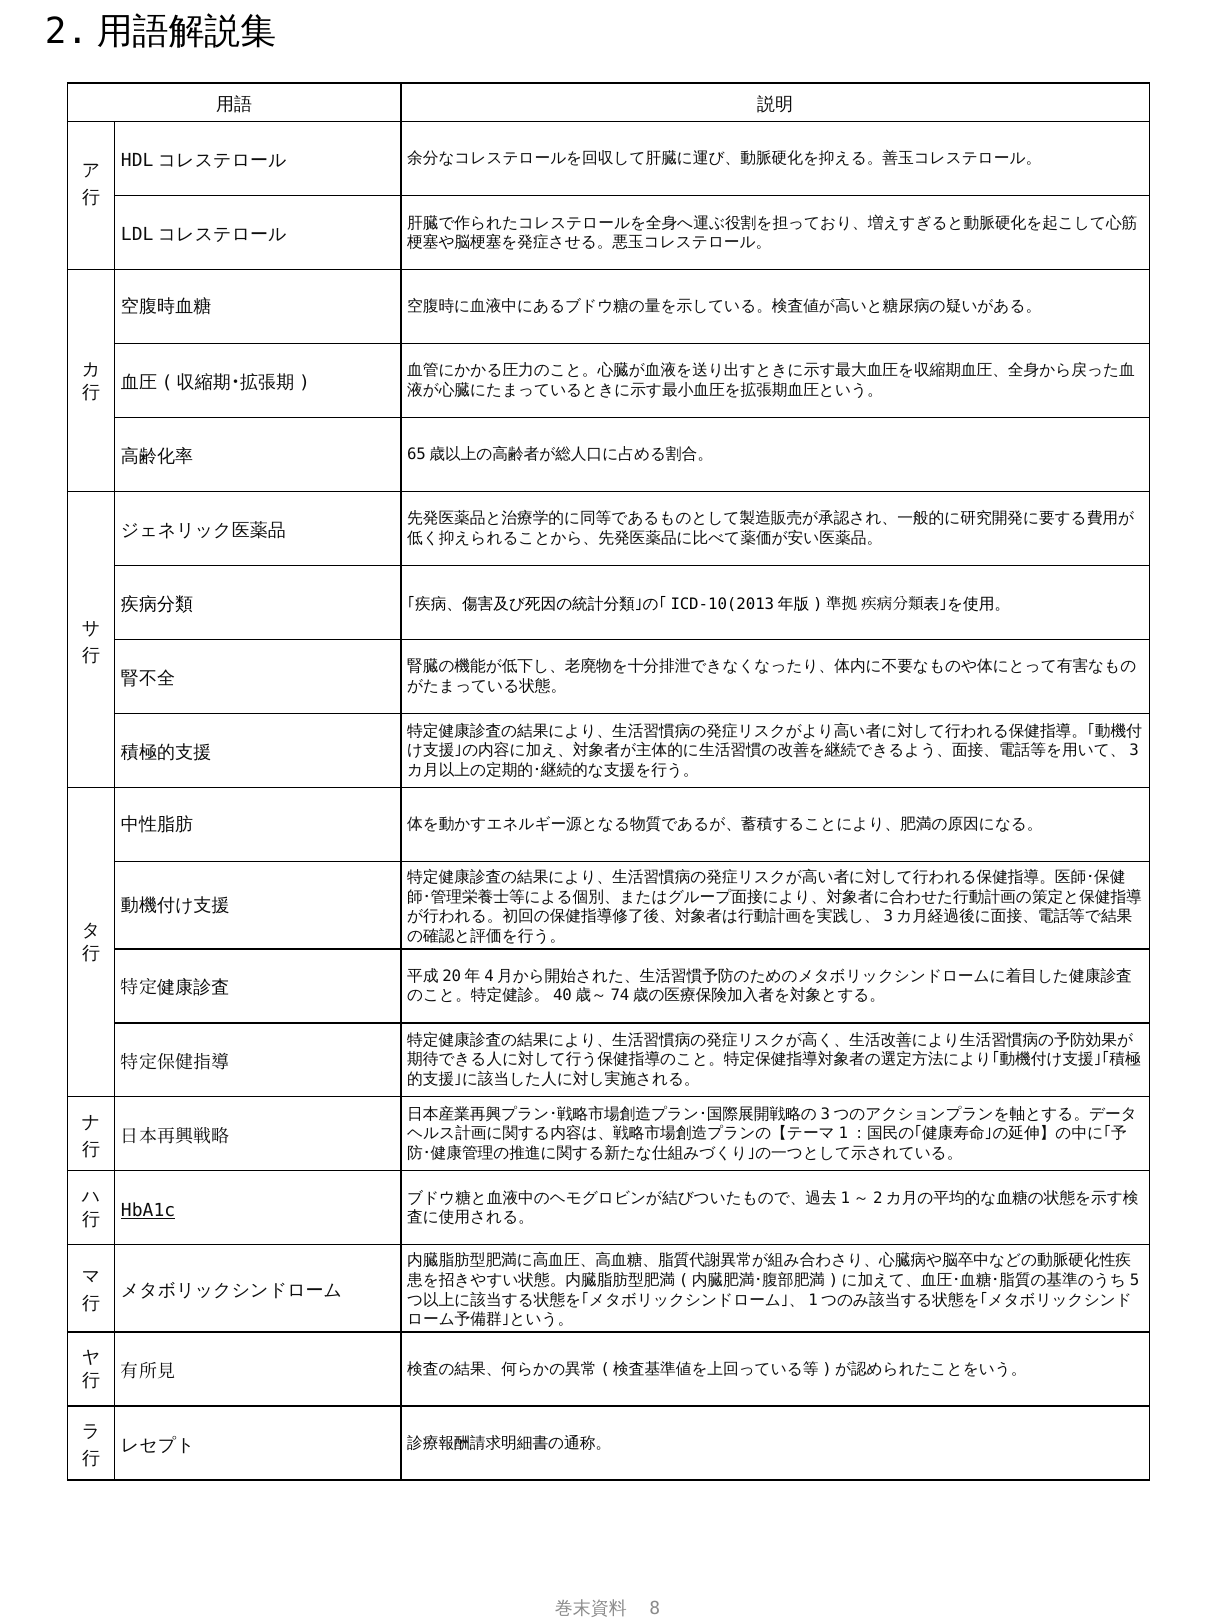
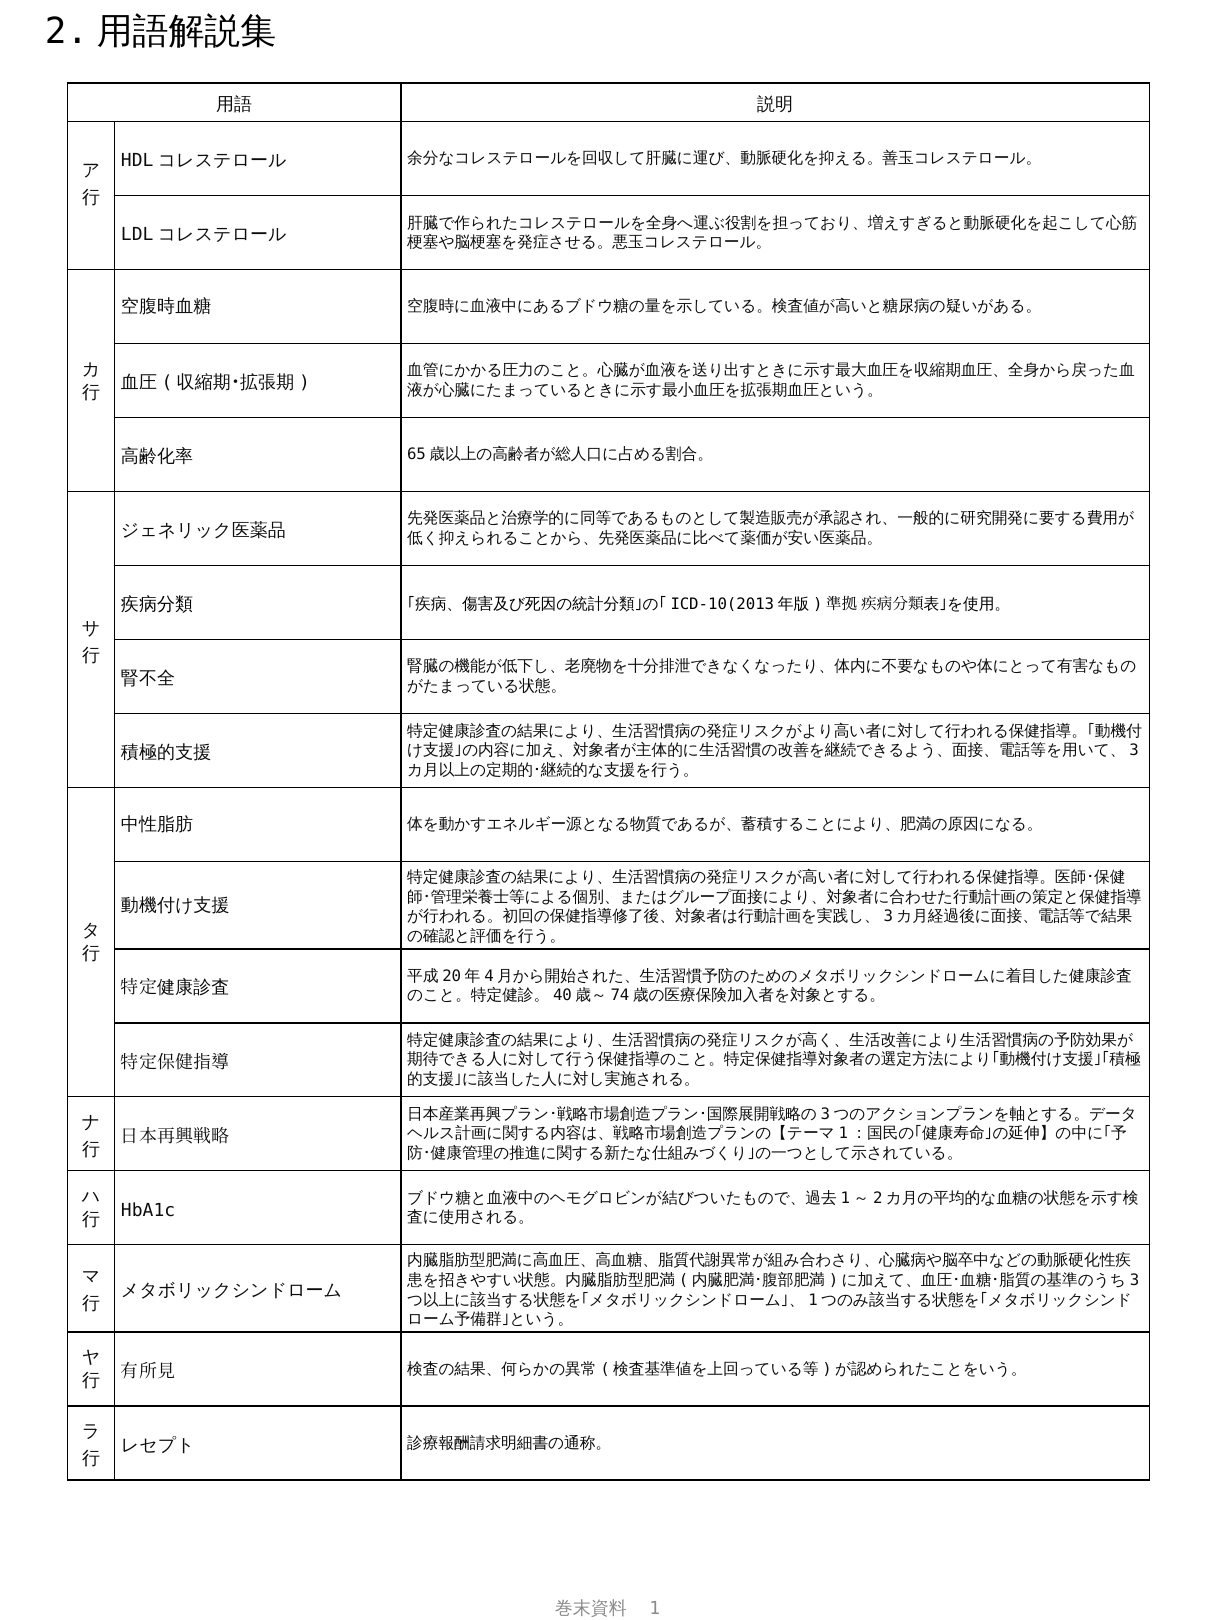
HbA1c underline: present -> none (148, 1211)
5: 5 -> 3 (1135, 1280)
8: 8 -> 1 (655, 1608)
